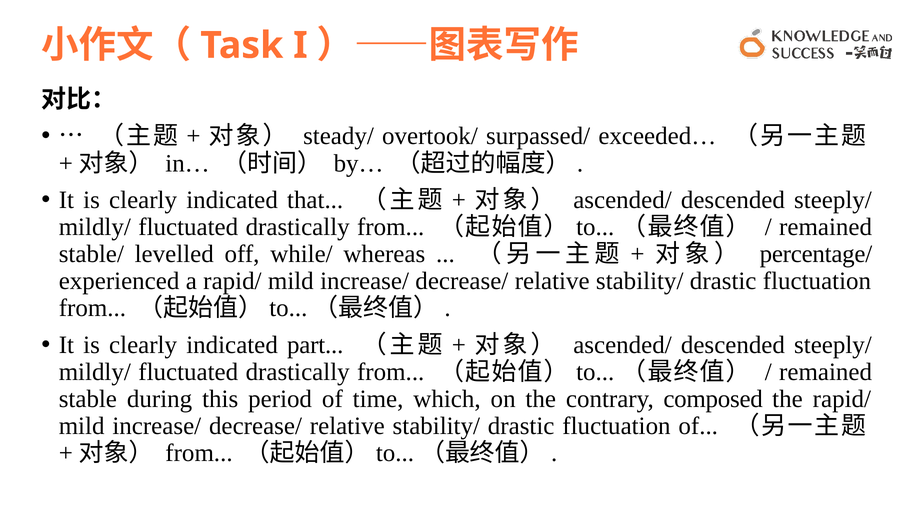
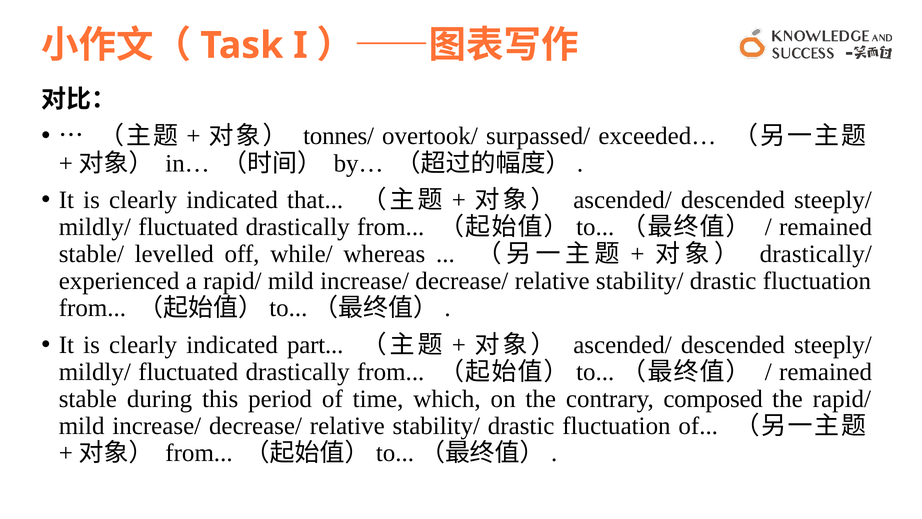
steady/: steady/ -> tonnes/ (339, 136)
percentage/: percentage/ -> drastically/ (816, 254)
